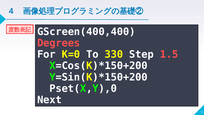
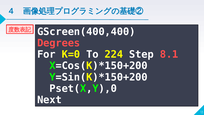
330: 330 -> 224 (114, 54)
1.5: 1.5 -> 8.1 (169, 54)
